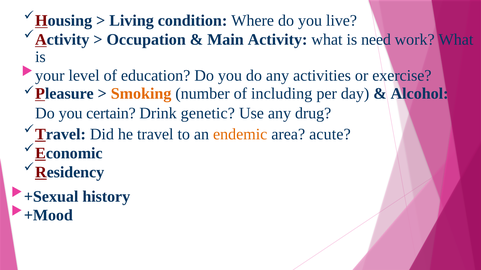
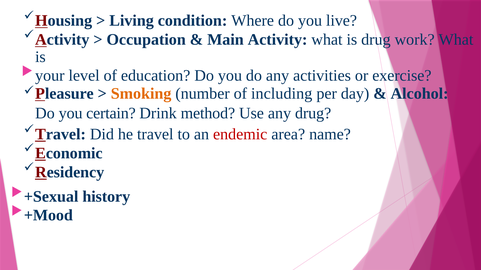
is need: need -> drug (376, 40)
genetic: genetic -> method (208, 114)
endemic colour: orange -> red (240, 134)
acute: acute -> name (330, 134)
